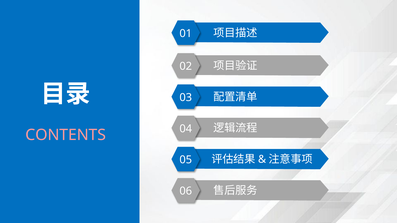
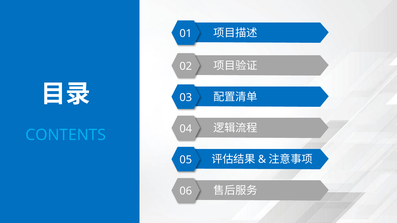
CONTENTS colour: pink -> light blue (66, 135)
